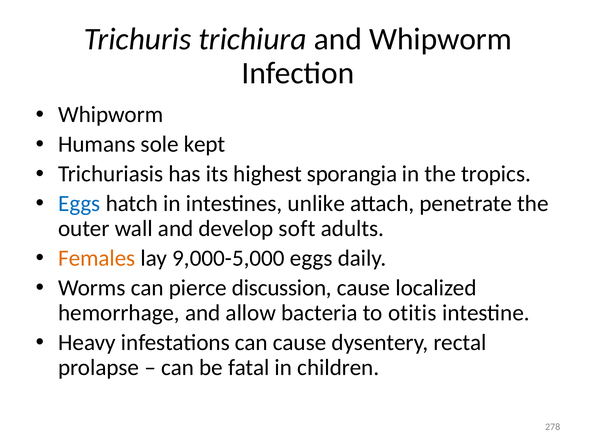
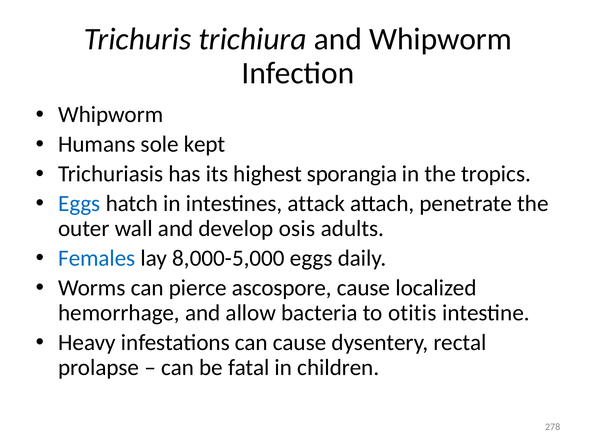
unlike: unlike -> attack (316, 204)
soft: soft -> osis (297, 229)
Females colour: orange -> blue (97, 258)
9,000-5,000: 9,000-5,000 -> 8,000-5,000 (228, 258)
discussion: discussion -> ascospore (282, 288)
